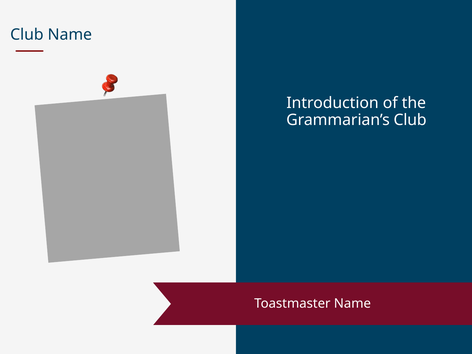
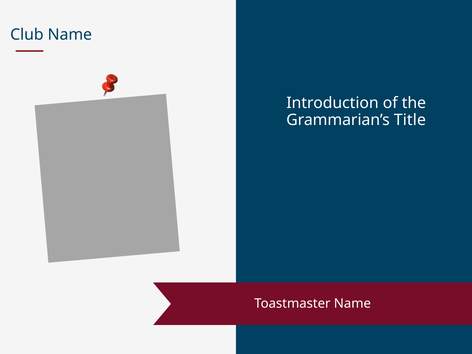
Grammarian’s Club: Club -> Title (410, 120)
